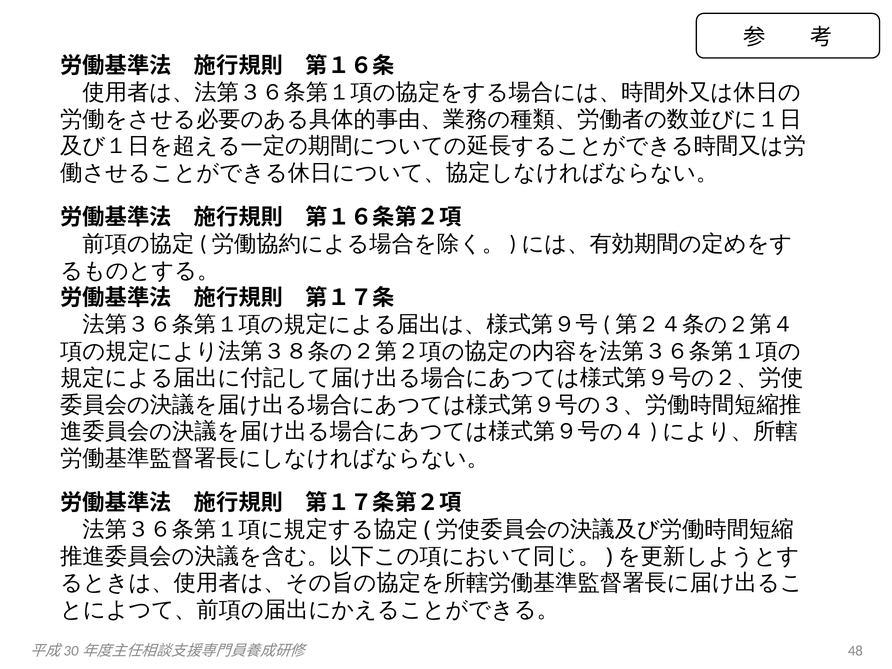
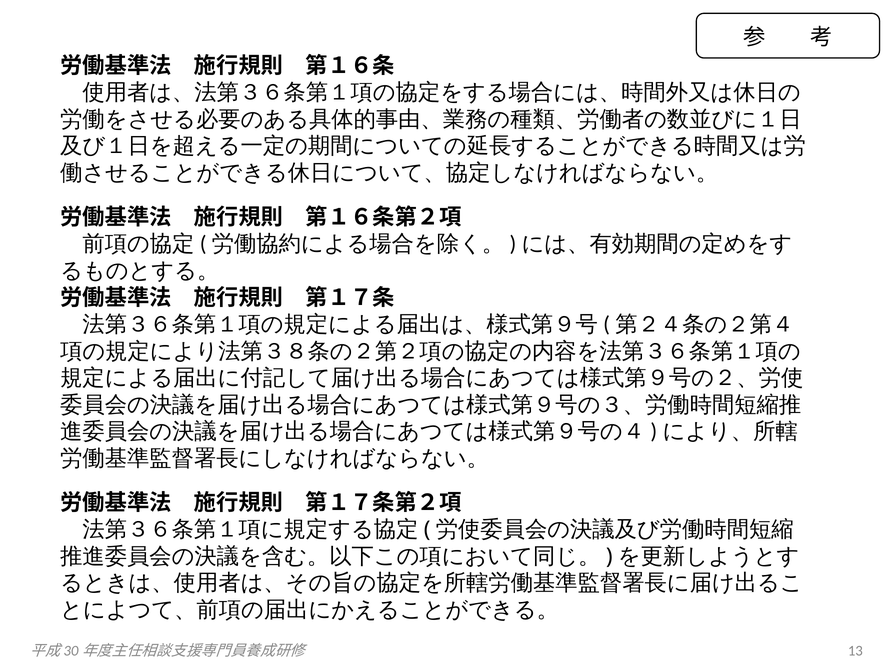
48: 48 -> 13 (855, 651)
